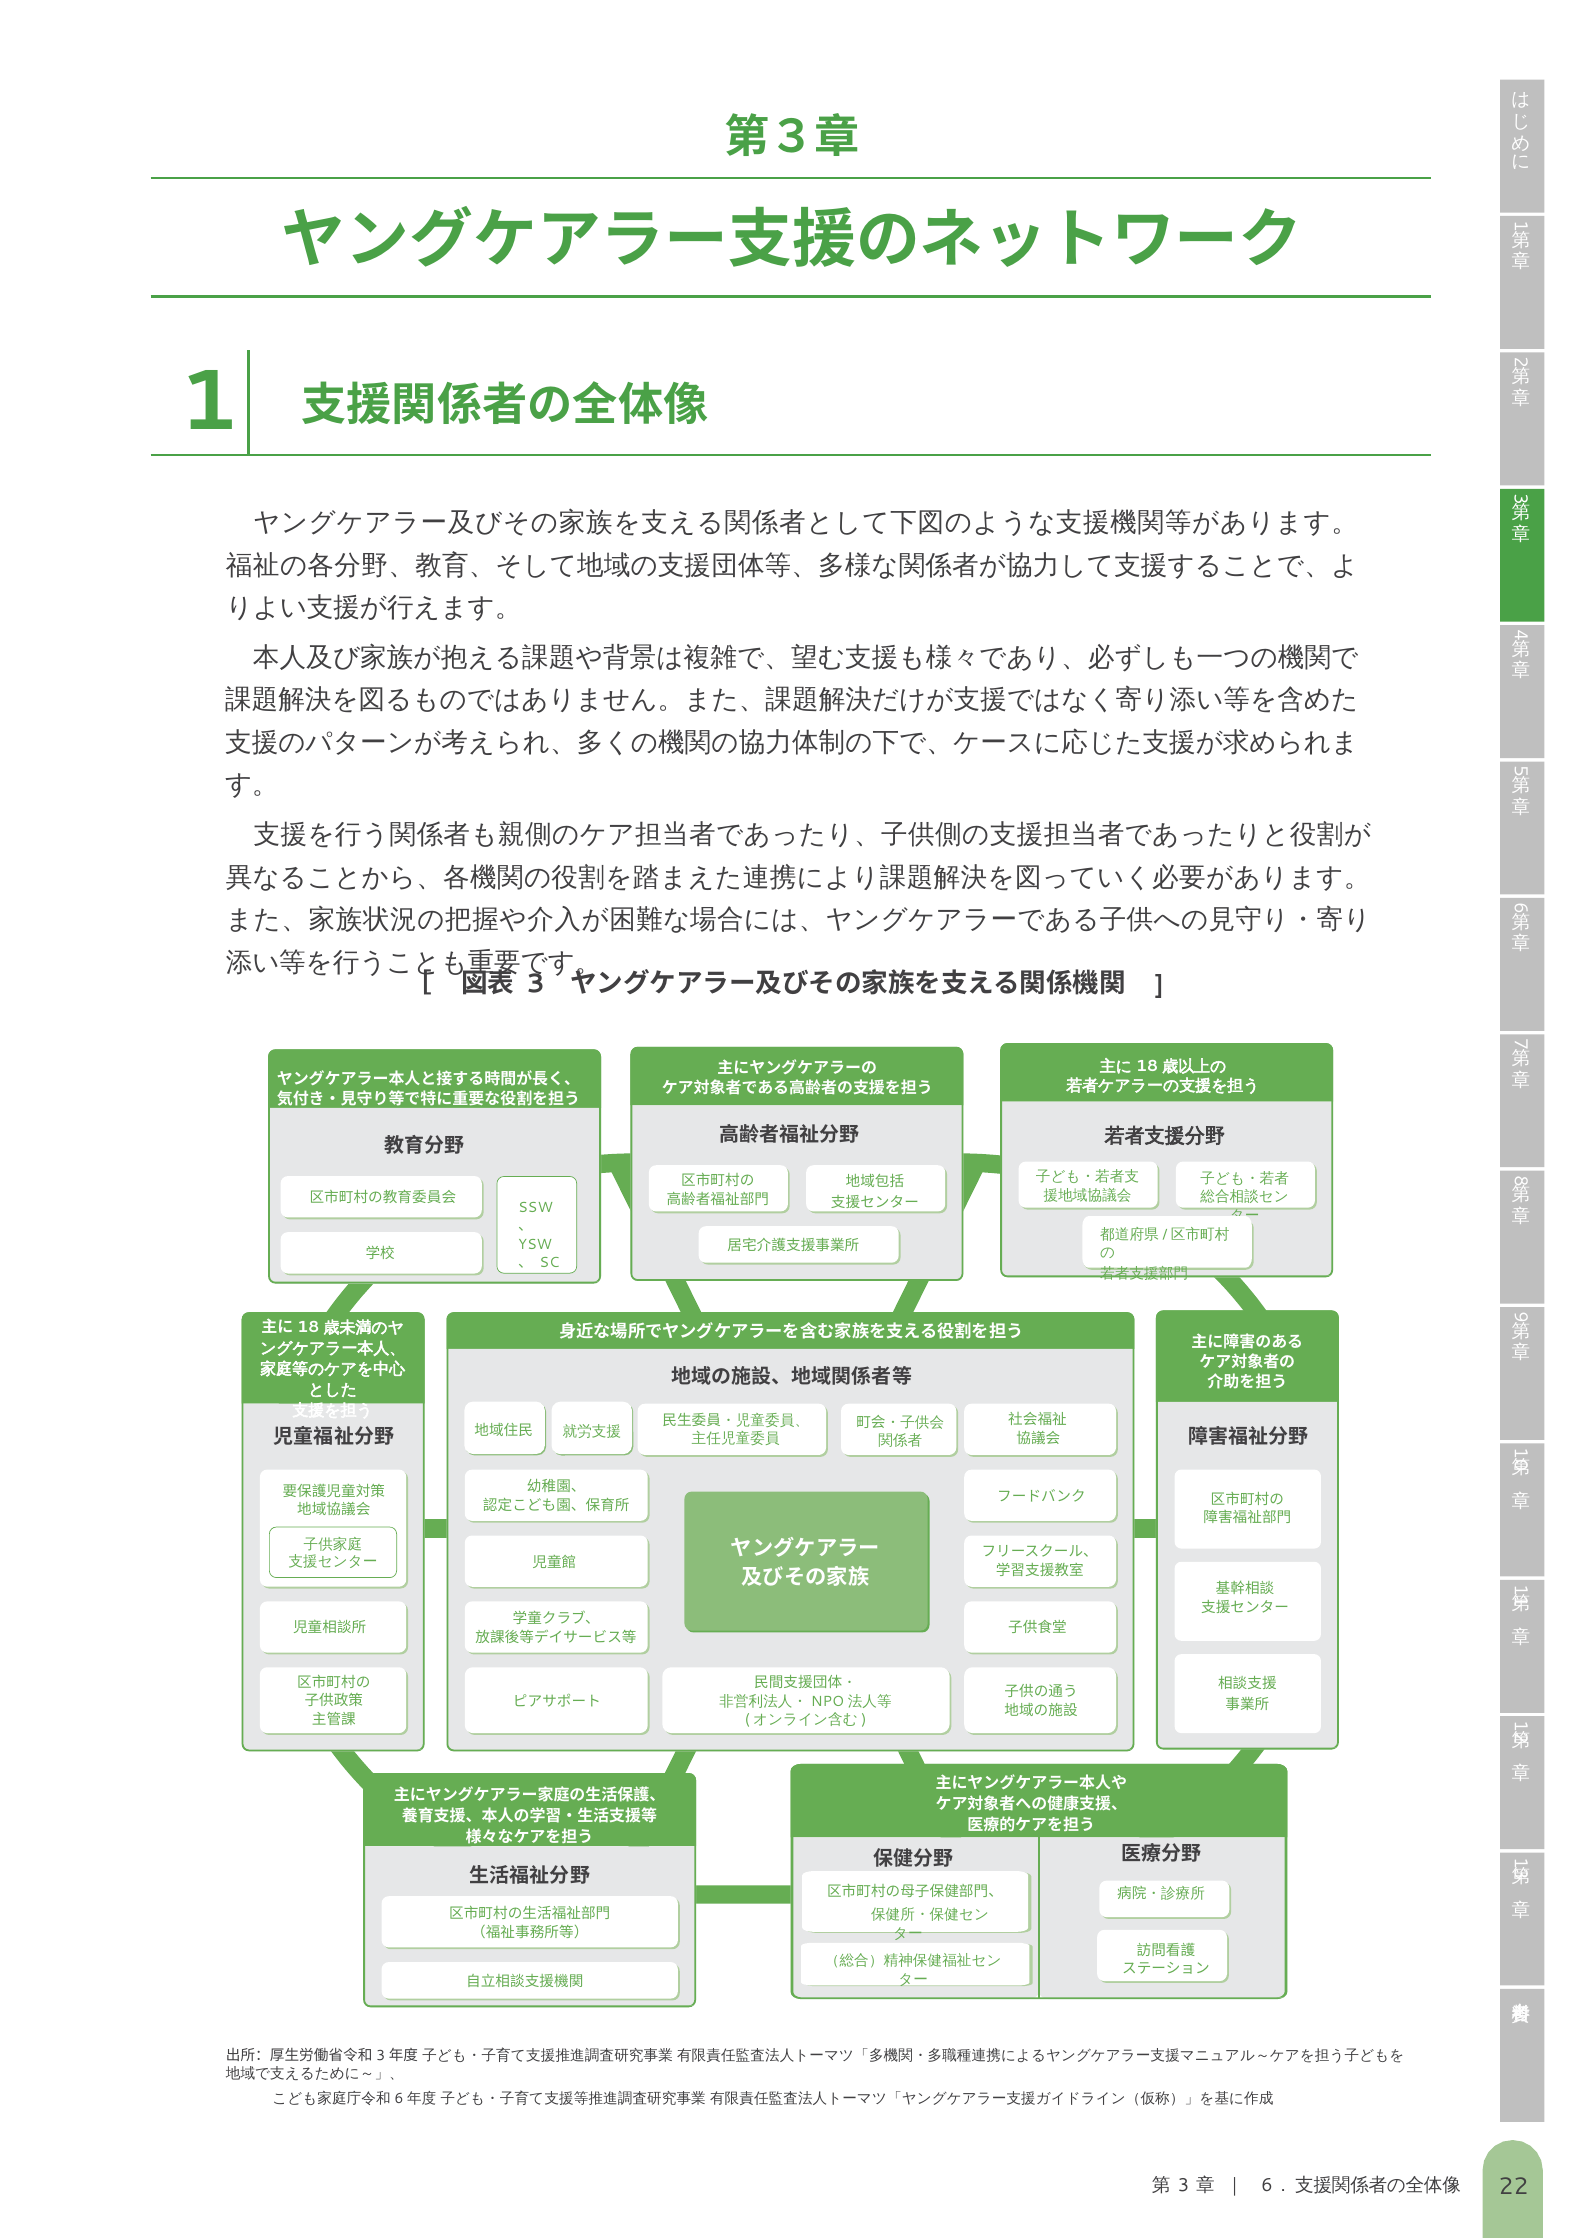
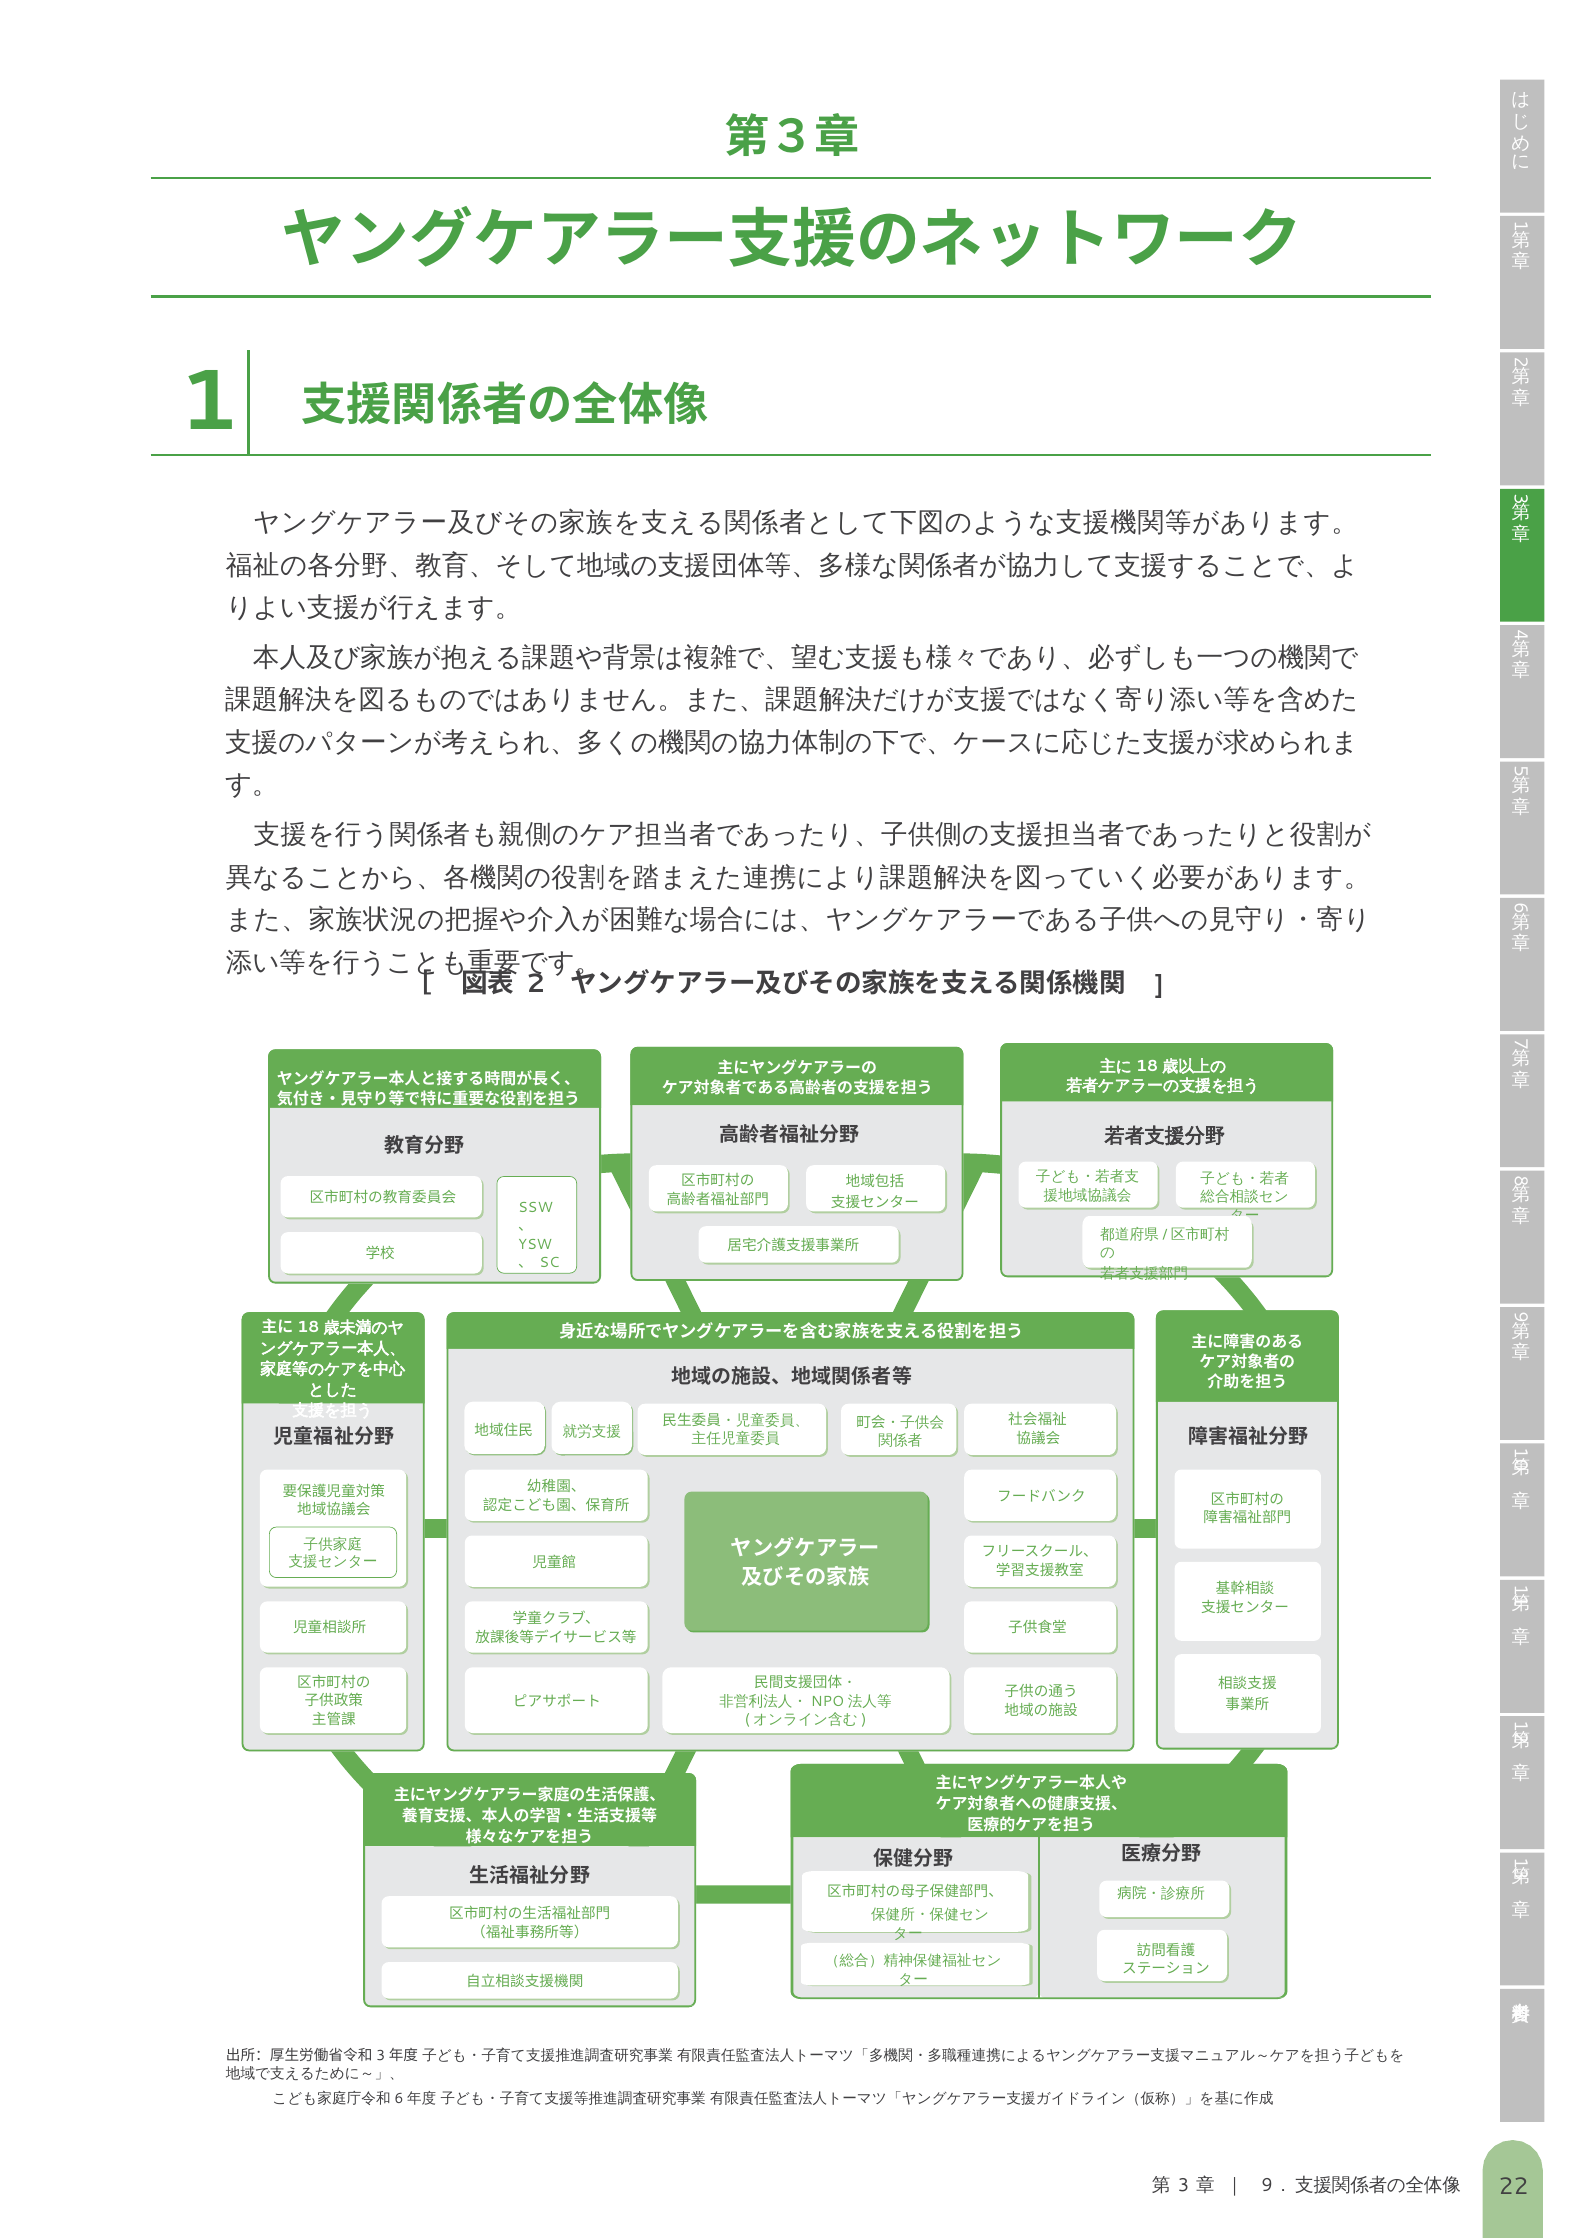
3: 3 -> 2 (536, 984)
6: 6 -> 9 (1267, 2185)
